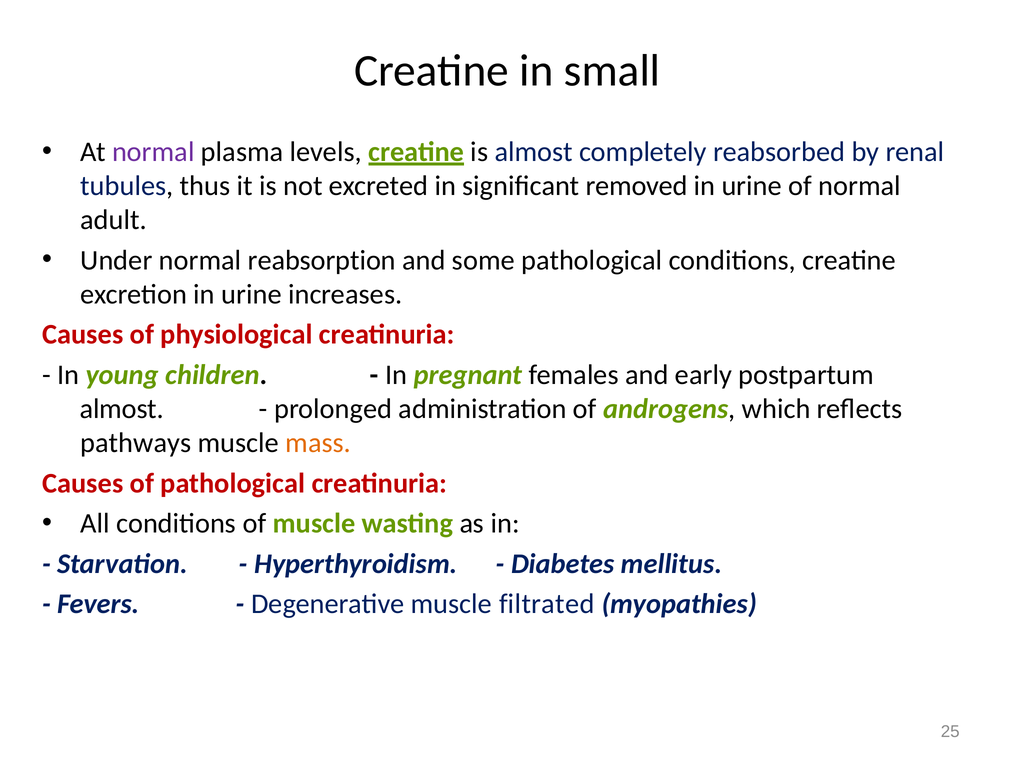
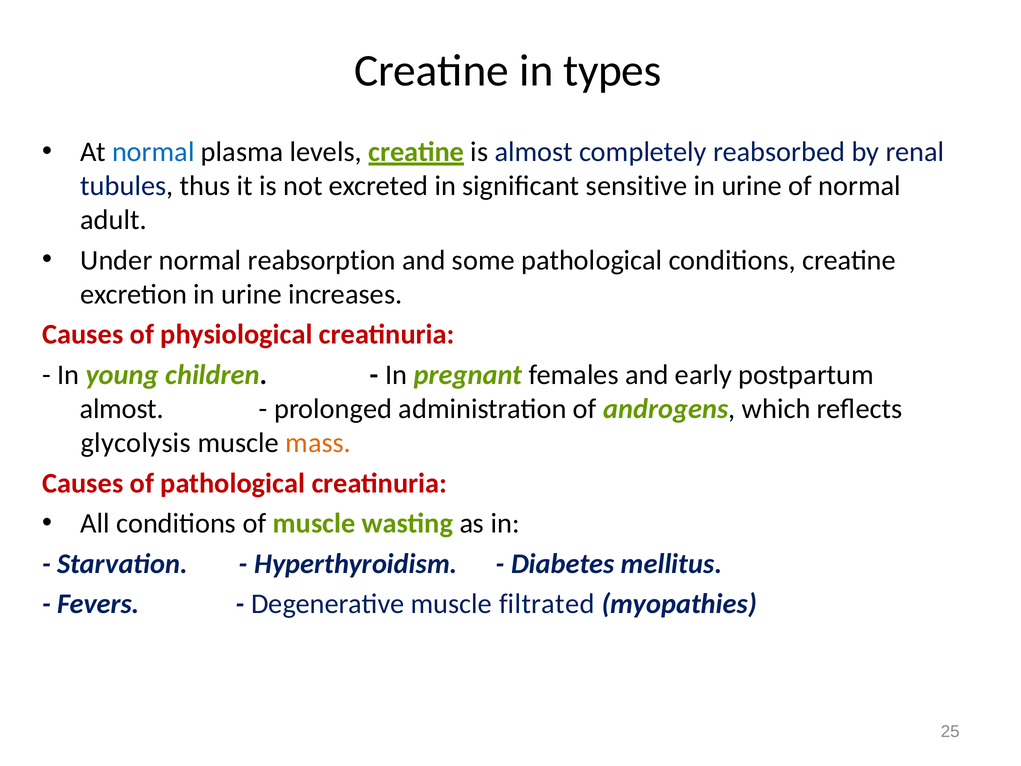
small: small -> types (612, 71)
normal colour: purple -> blue (153, 152)
removed: removed -> sensitive (637, 186)
pathways: pathways -> glycolysis (136, 443)
